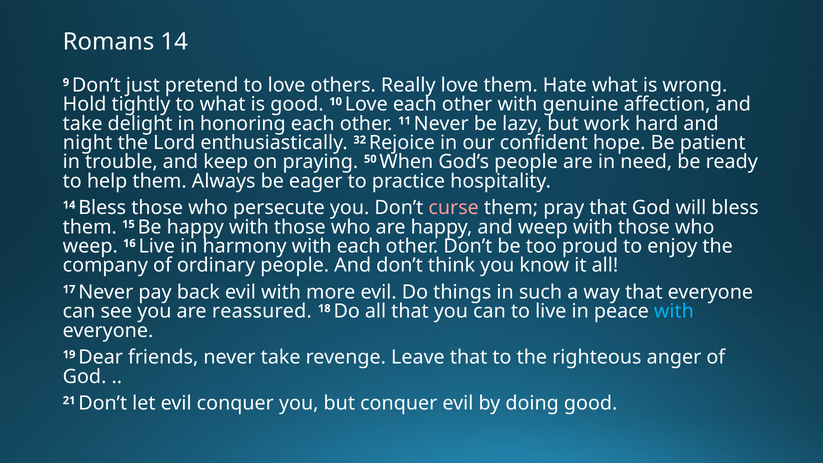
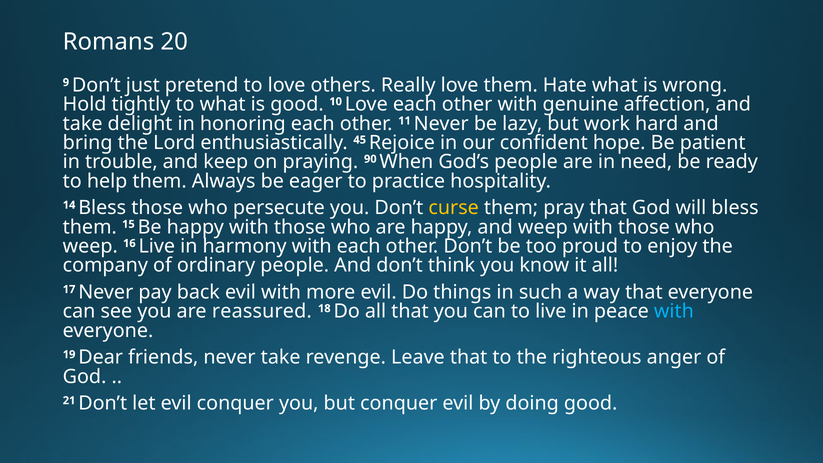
Romans 14: 14 -> 20 (174, 42)
night: night -> bring (88, 143)
32: 32 -> 45 (360, 140)
50: 50 -> 90 (370, 159)
curse colour: pink -> yellow (454, 208)
